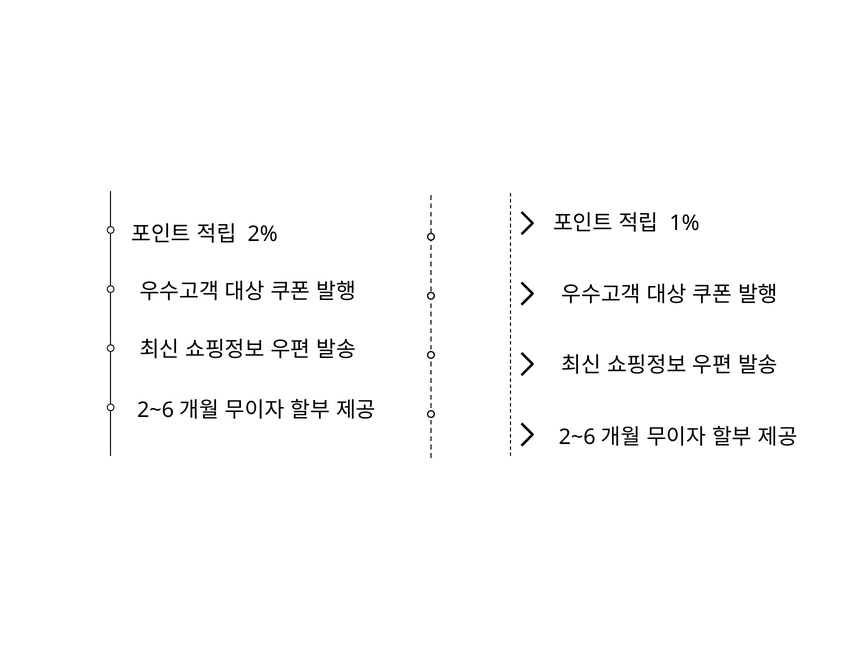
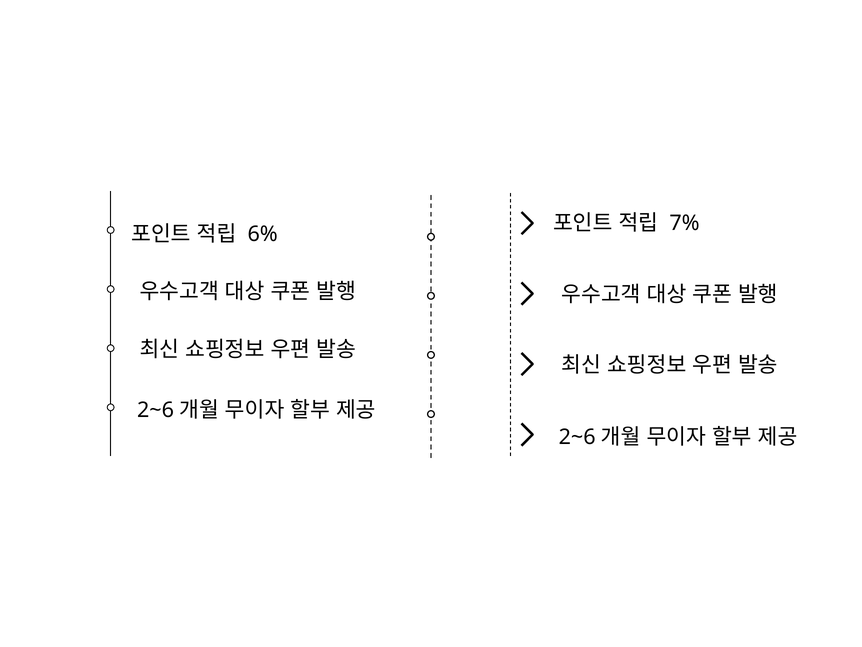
1%: 1% -> 7% (684, 223)
2%: 2% -> 6% (263, 234)
